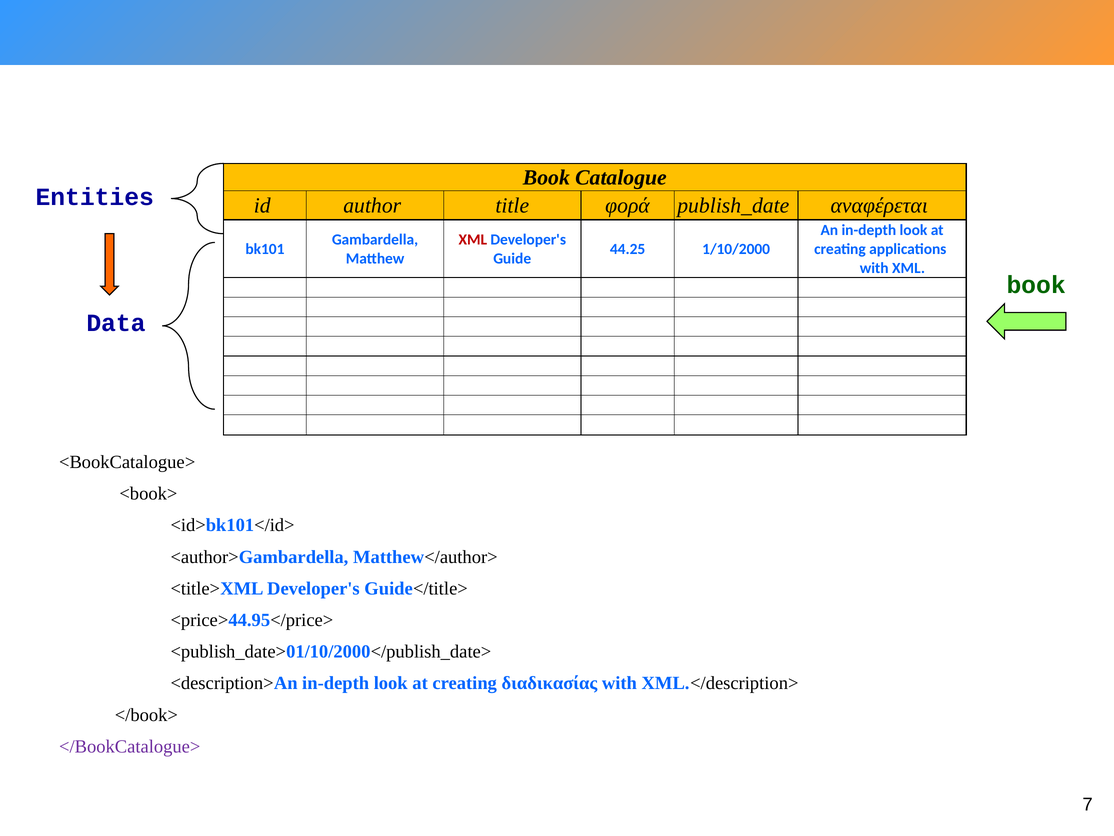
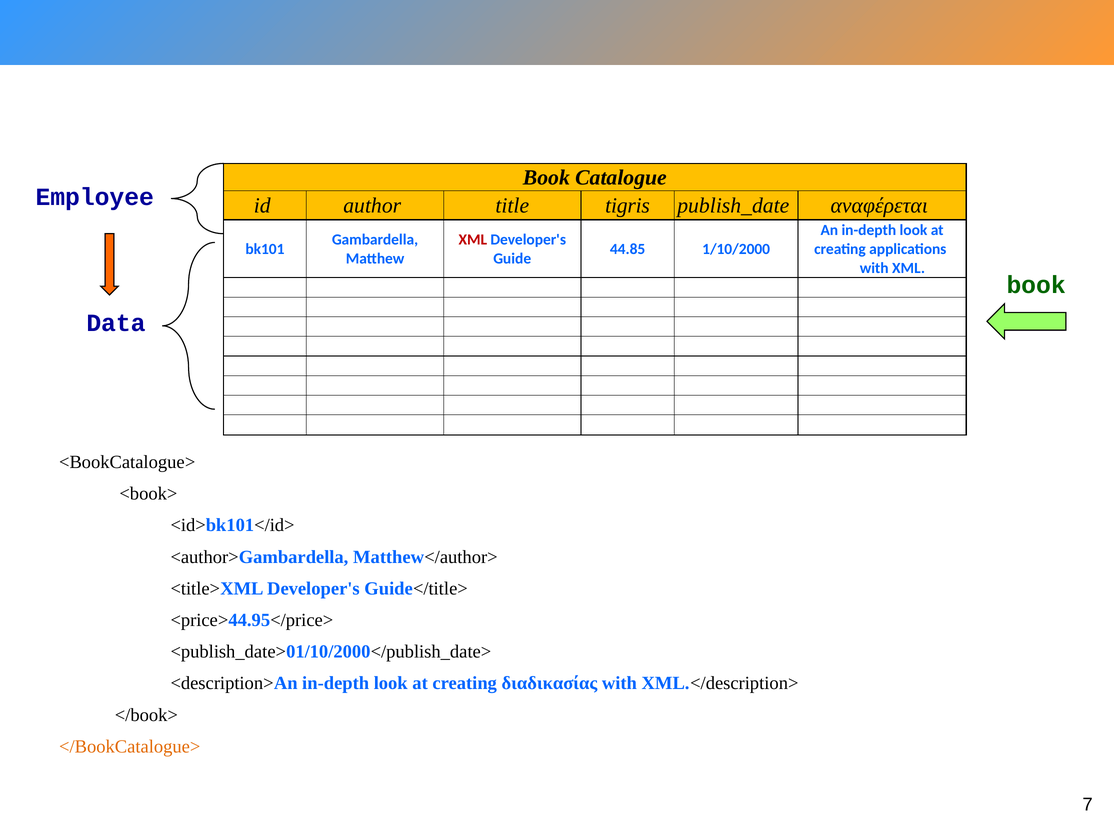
Entities: Entities -> Employee (95, 197)
φορά: φορά -> tigris (628, 206)
44.25: 44.25 -> 44.85 (628, 249)
</BookCatalogue> colour: purple -> orange (130, 746)
